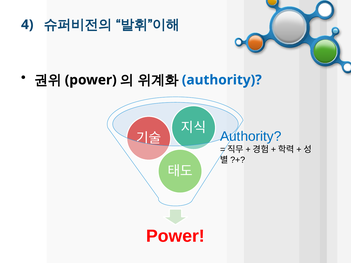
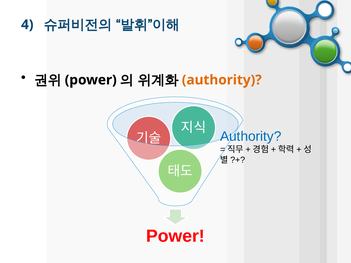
authority colour: blue -> orange (222, 80)
